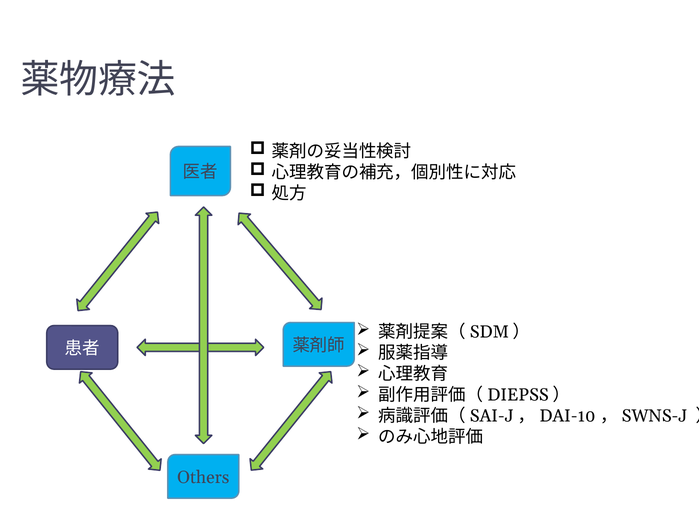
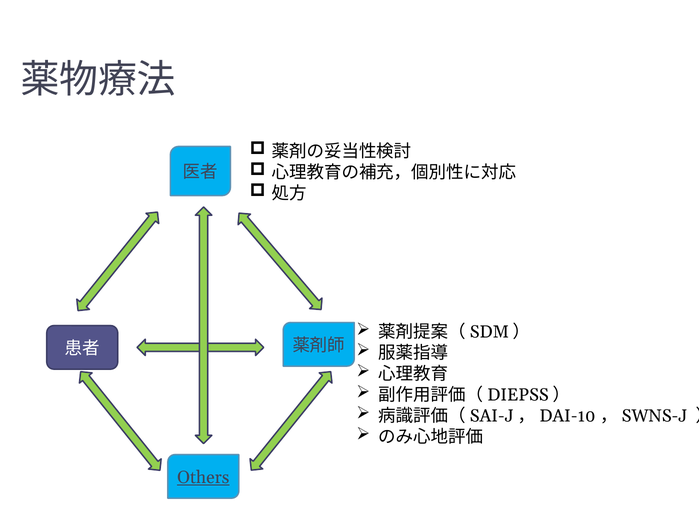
Others underline: none -> present (203, 478)
